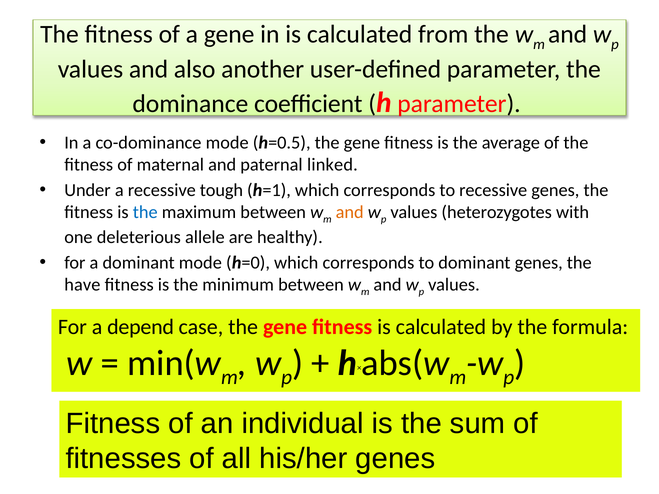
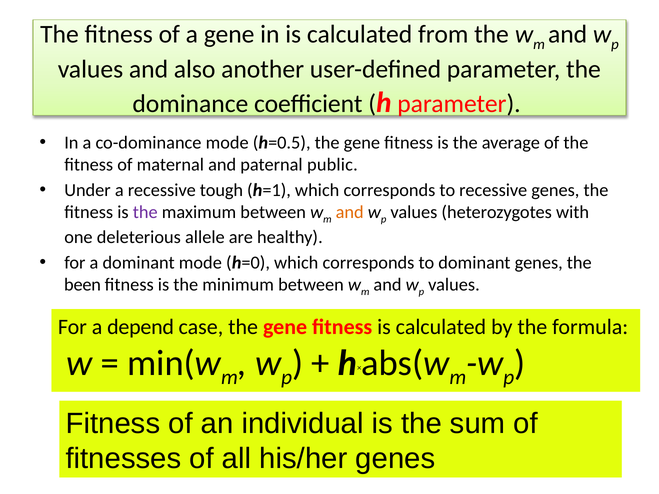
linked: linked -> public (332, 165)
the colour: blue -> purple (145, 212)
have: have -> been (83, 285)
